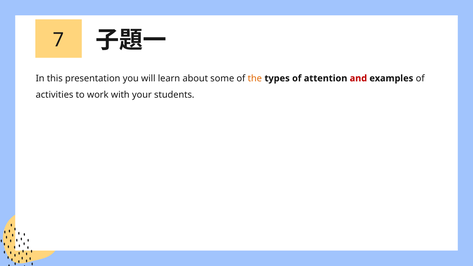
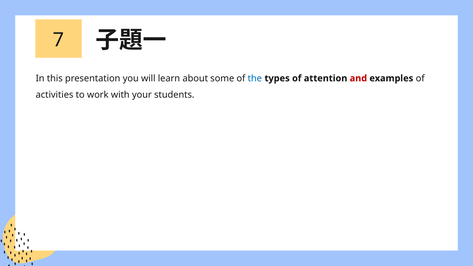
the colour: orange -> blue (255, 78)
